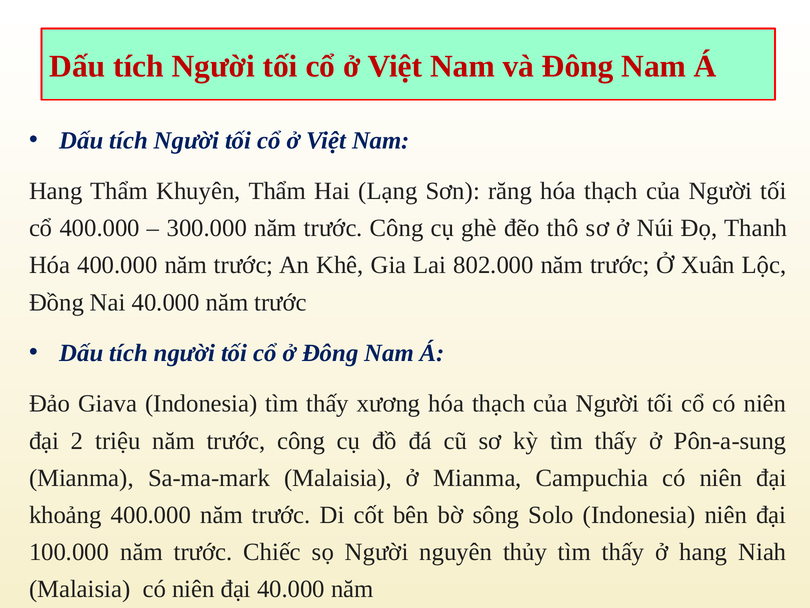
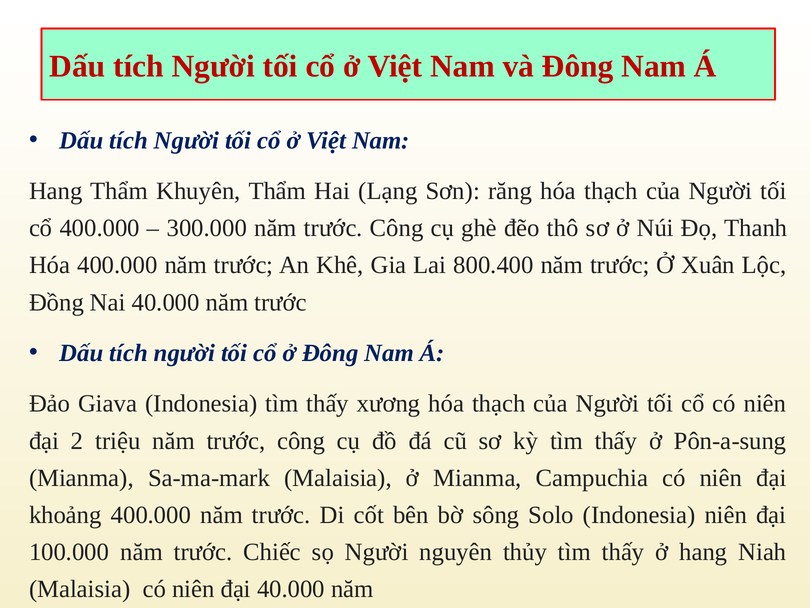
802.000: 802.000 -> 800.400 (493, 265)
